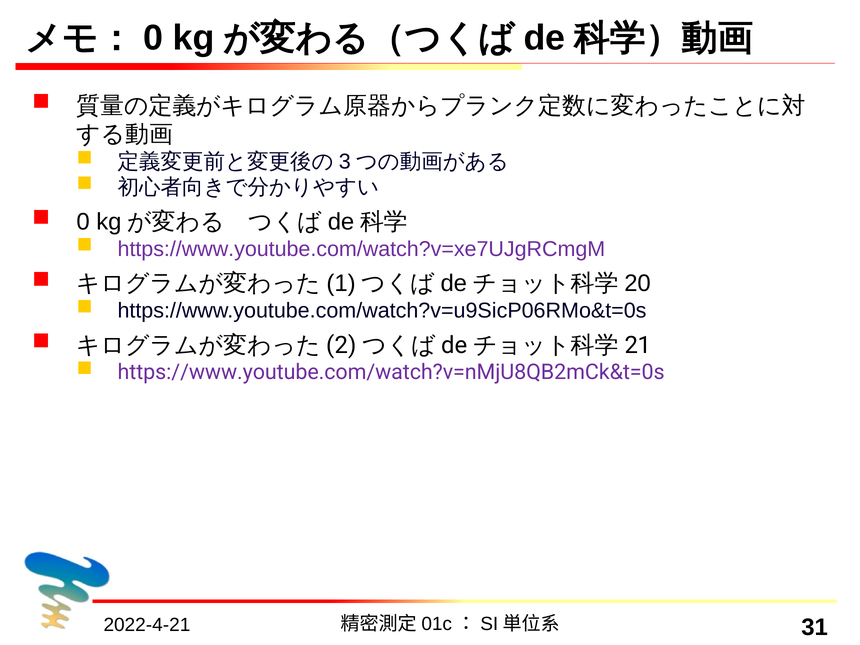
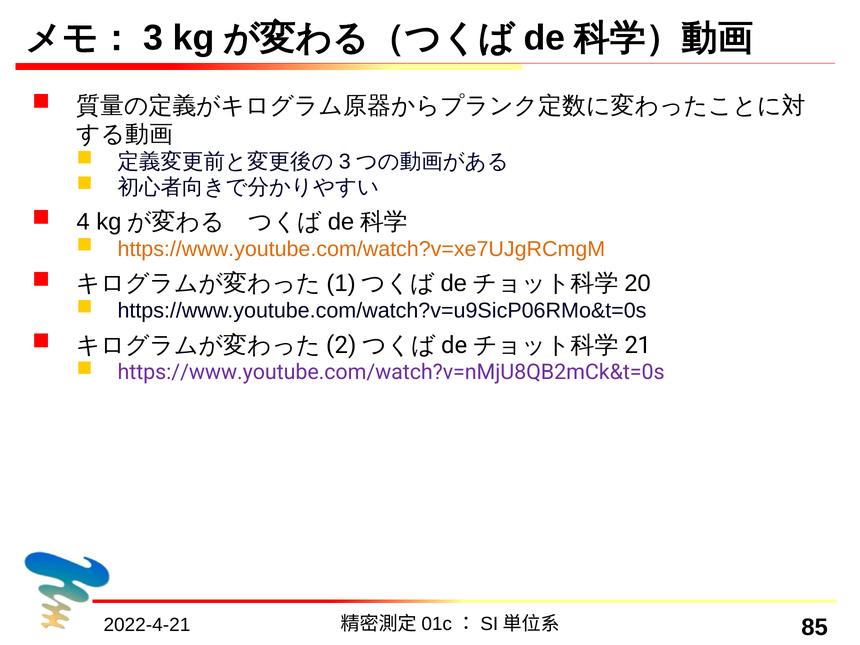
0: 0 -> 3 (153, 38)
0: 0 -> 4 (83, 222)
https://www.youtube.com/watch?v=xe7UJgRCmgM colour: purple -> orange (361, 249)
31: 31 -> 85 (815, 627)
